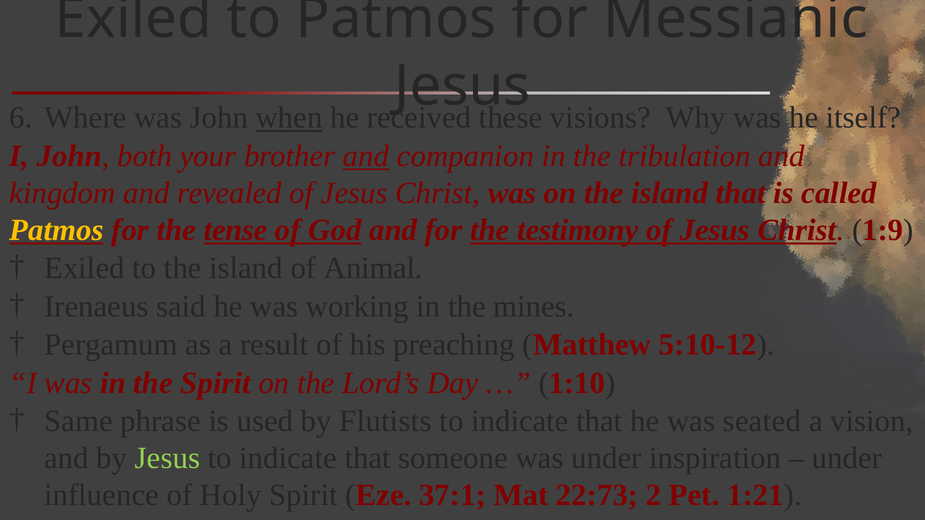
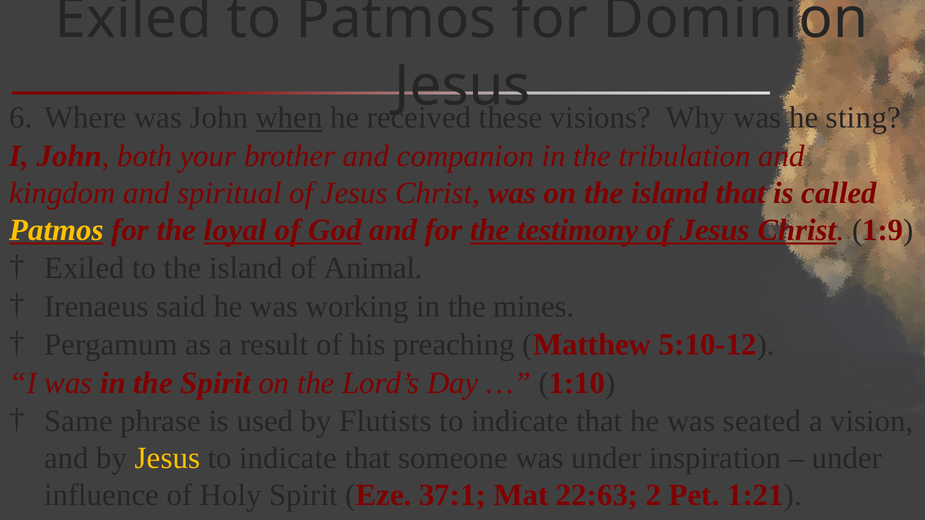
Messianic: Messianic -> Dominion (736, 19)
itself: itself -> sting (863, 118)
and underline: present -> none (366, 156)
revealed: revealed -> spiritual (229, 193)
tense: tense -> loyal (235, 230)
Jesus colour: light green -> yellow (168, 458)
22:73: 22:73 -> 22:63 (597, 495)
